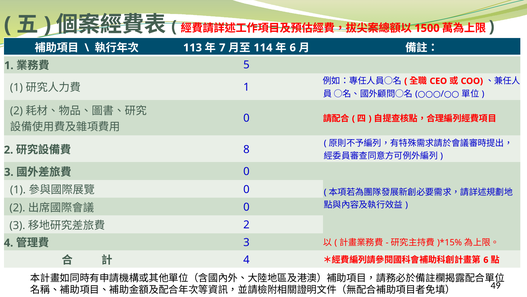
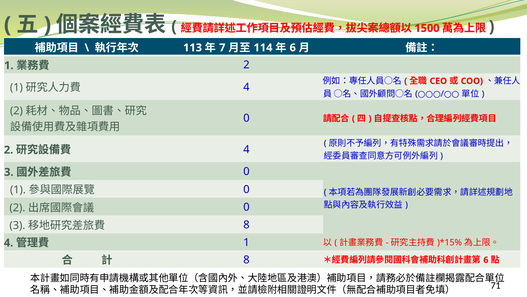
5: 5 -> 2 (246, 65)
1: 1 -> 4 (246, 87)
8: 8 -> 4 (246, 149)
2: 2 -> 8 (246, 225)
3: 3 -> 1 (246, 242)
4: 4 -> 8 (246, 259)
49: 49 -> 71 (496, 285)
